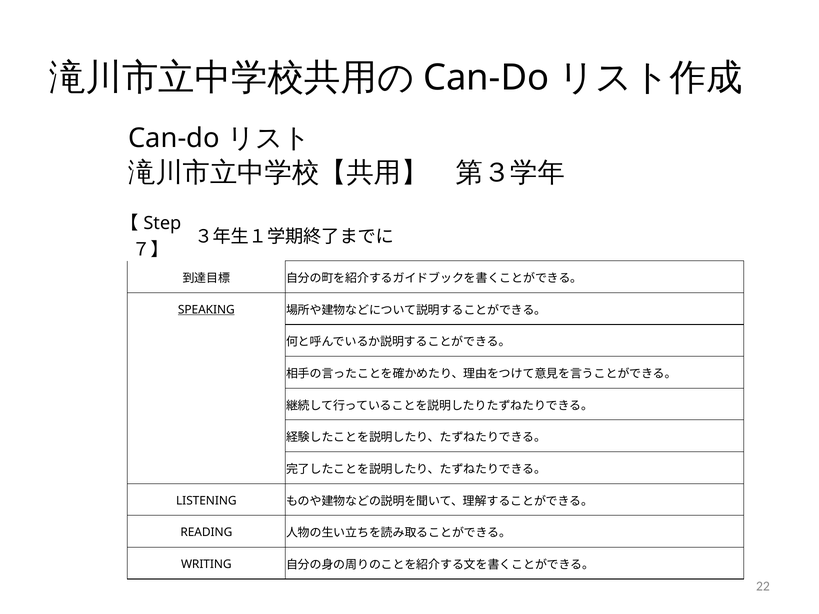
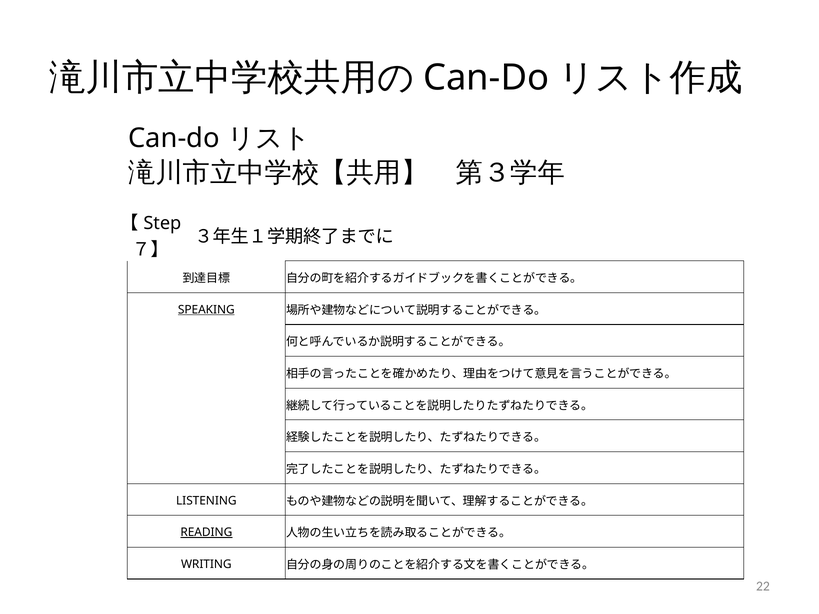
READING underline: none -> present (206, 533)
